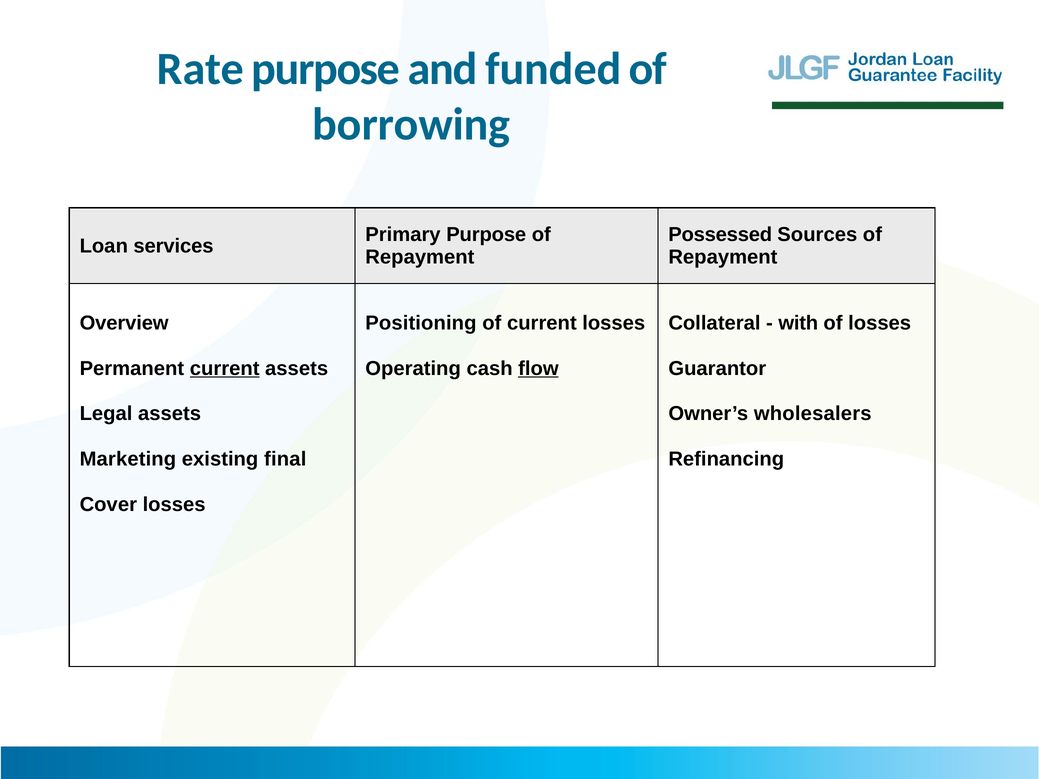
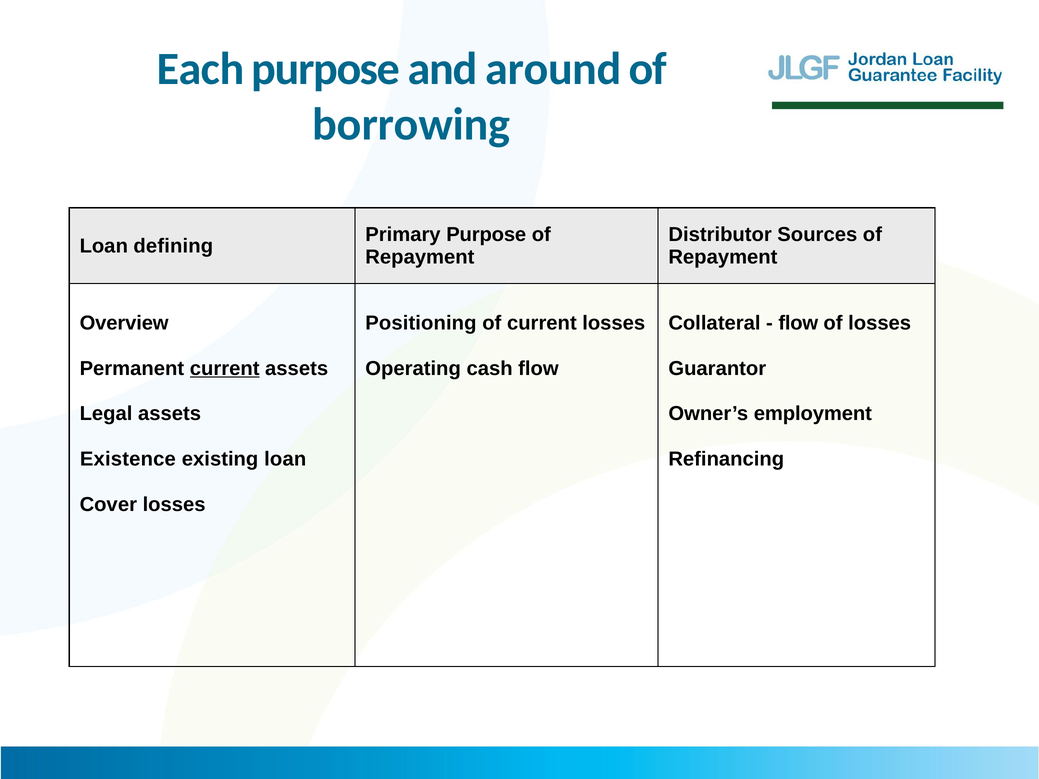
Rate: Rate -> Each (201, 69)
funded: funded -> around (553, 69)
Possessed: Possessed -> Distributor (720, 235)
services: services -> defining (173, 246)
with: with -> flow (798, 323)
flow underline: present -> none (538, 369)
wholesalers: wholesalers -> employment (813, 414)
Marketing: Marketing -> Existence (128, 459)
existing final: final -> loan (285, 459)
